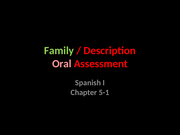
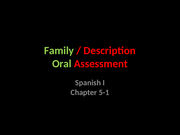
Oral colour: pink -> light green (62, 64)
